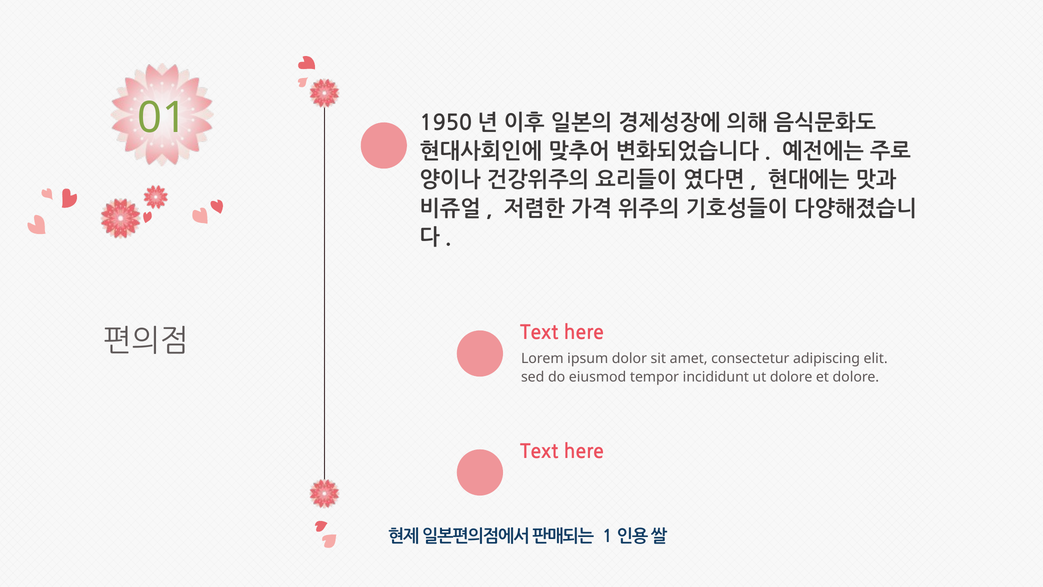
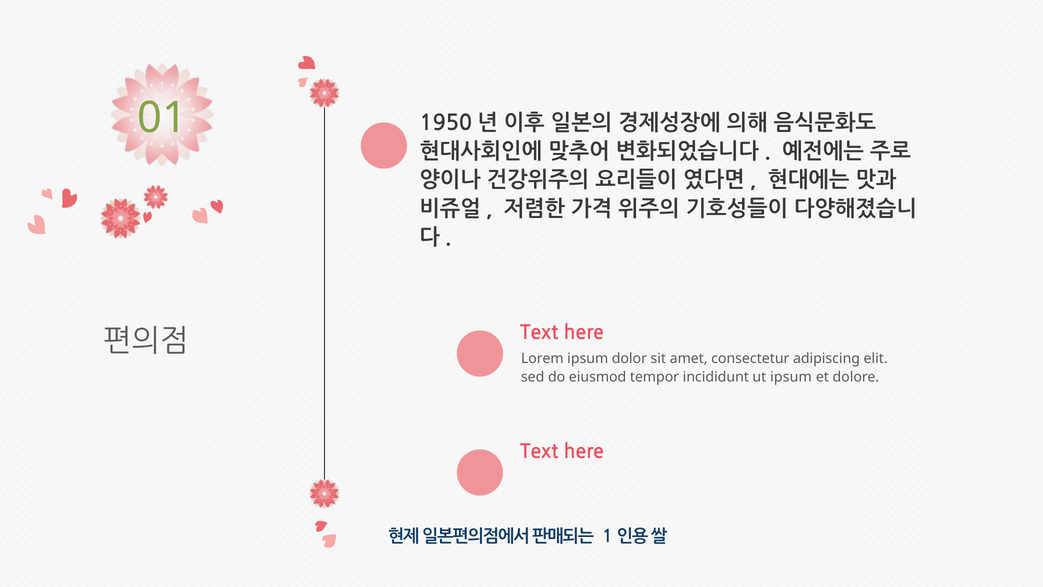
ut dolore: dolore -> ipsum (791, 377)
